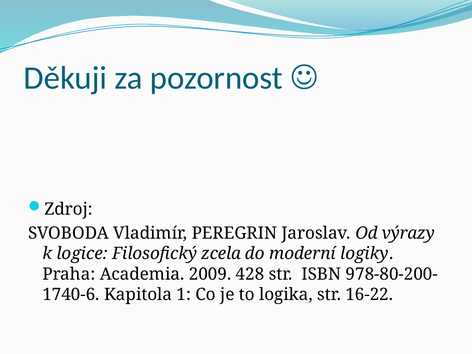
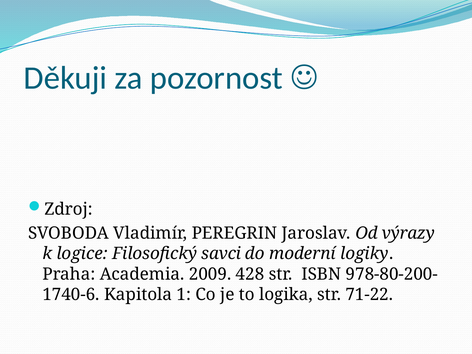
zcela: zcela -> savci (221, 254)
16-22: 16-22 -> 71-22 (369, 295)
